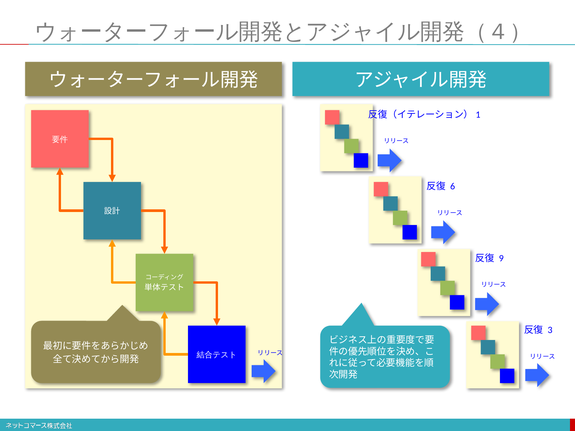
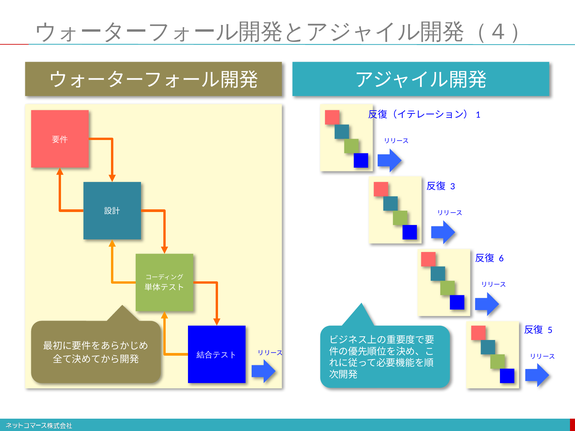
6: 6 -> 3 (453, 187)
9: 9 -> 6 (501, 258)
3: 3 -> 5 (550, 330)
